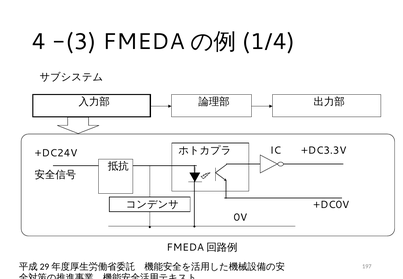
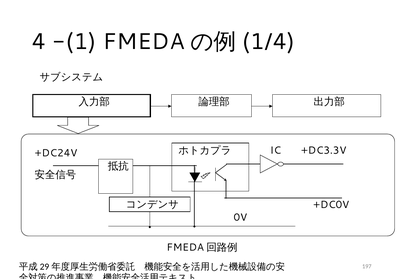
-(3: -(3 -> -(1 (74, 42)
